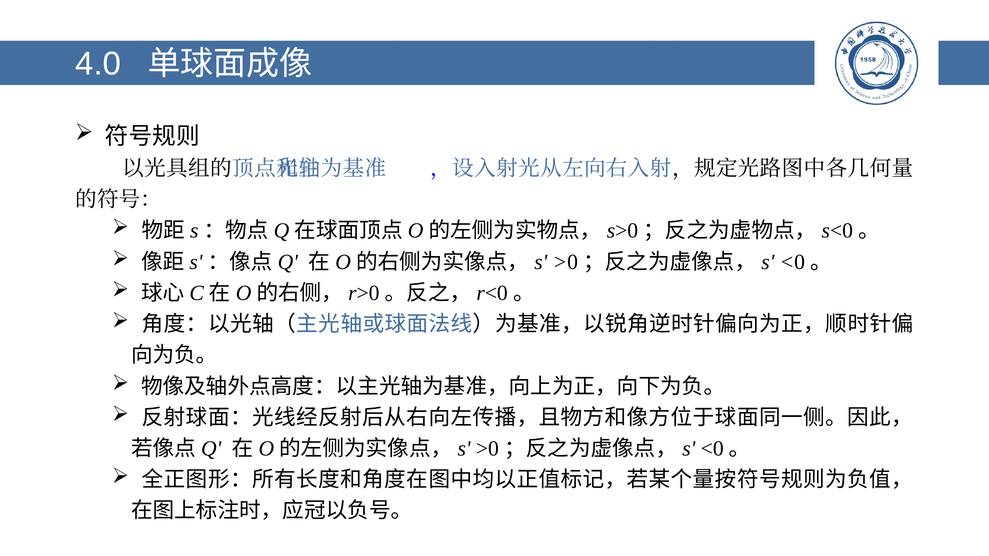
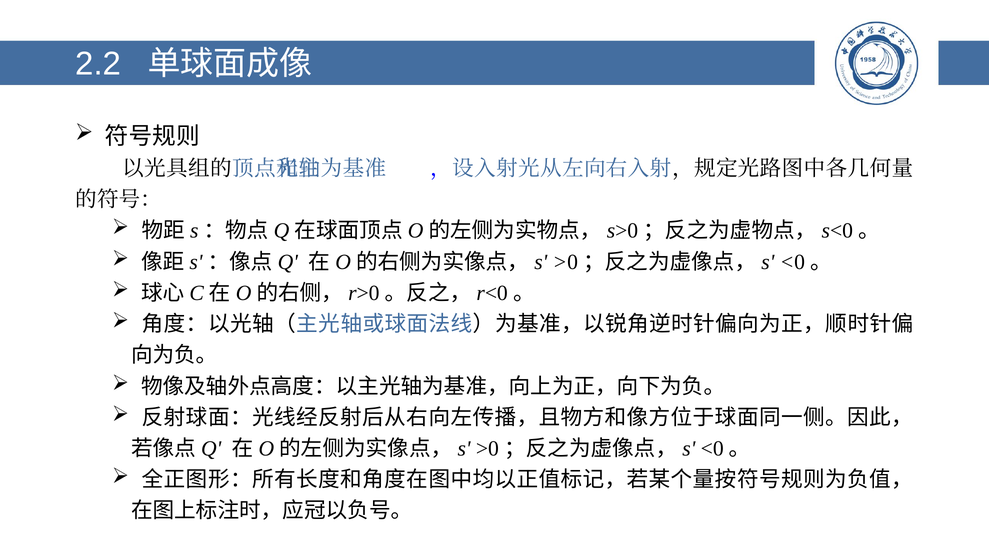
4.0: 4.0 -> 2.2 (98, 64)
